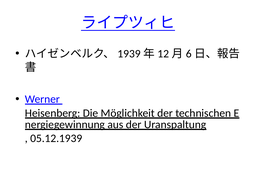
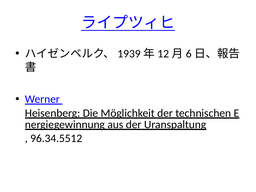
05.12.1939: 05.12.1939 -> 96.34.5512 (56, 138)
